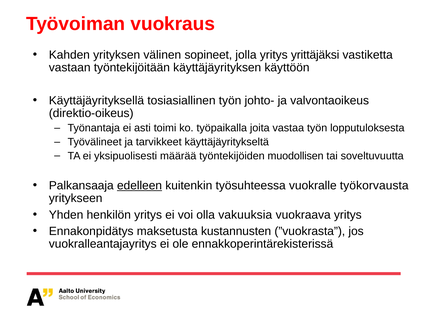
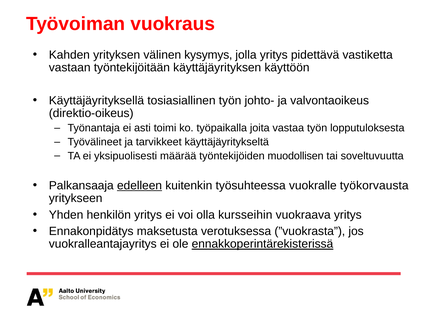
sopineet: sopineet -> kysymys (208, 55)
yrittäjäksi: yrittäjäksi -> pidettävä (315, 55)
vakuuksia: vakuuksia -> kursseihin (245, 215)
kustannusten: kustannusten -> verotuksessa (236, 231)
ennakkoperintärekisterissä underline: none -> present (262, 244)
